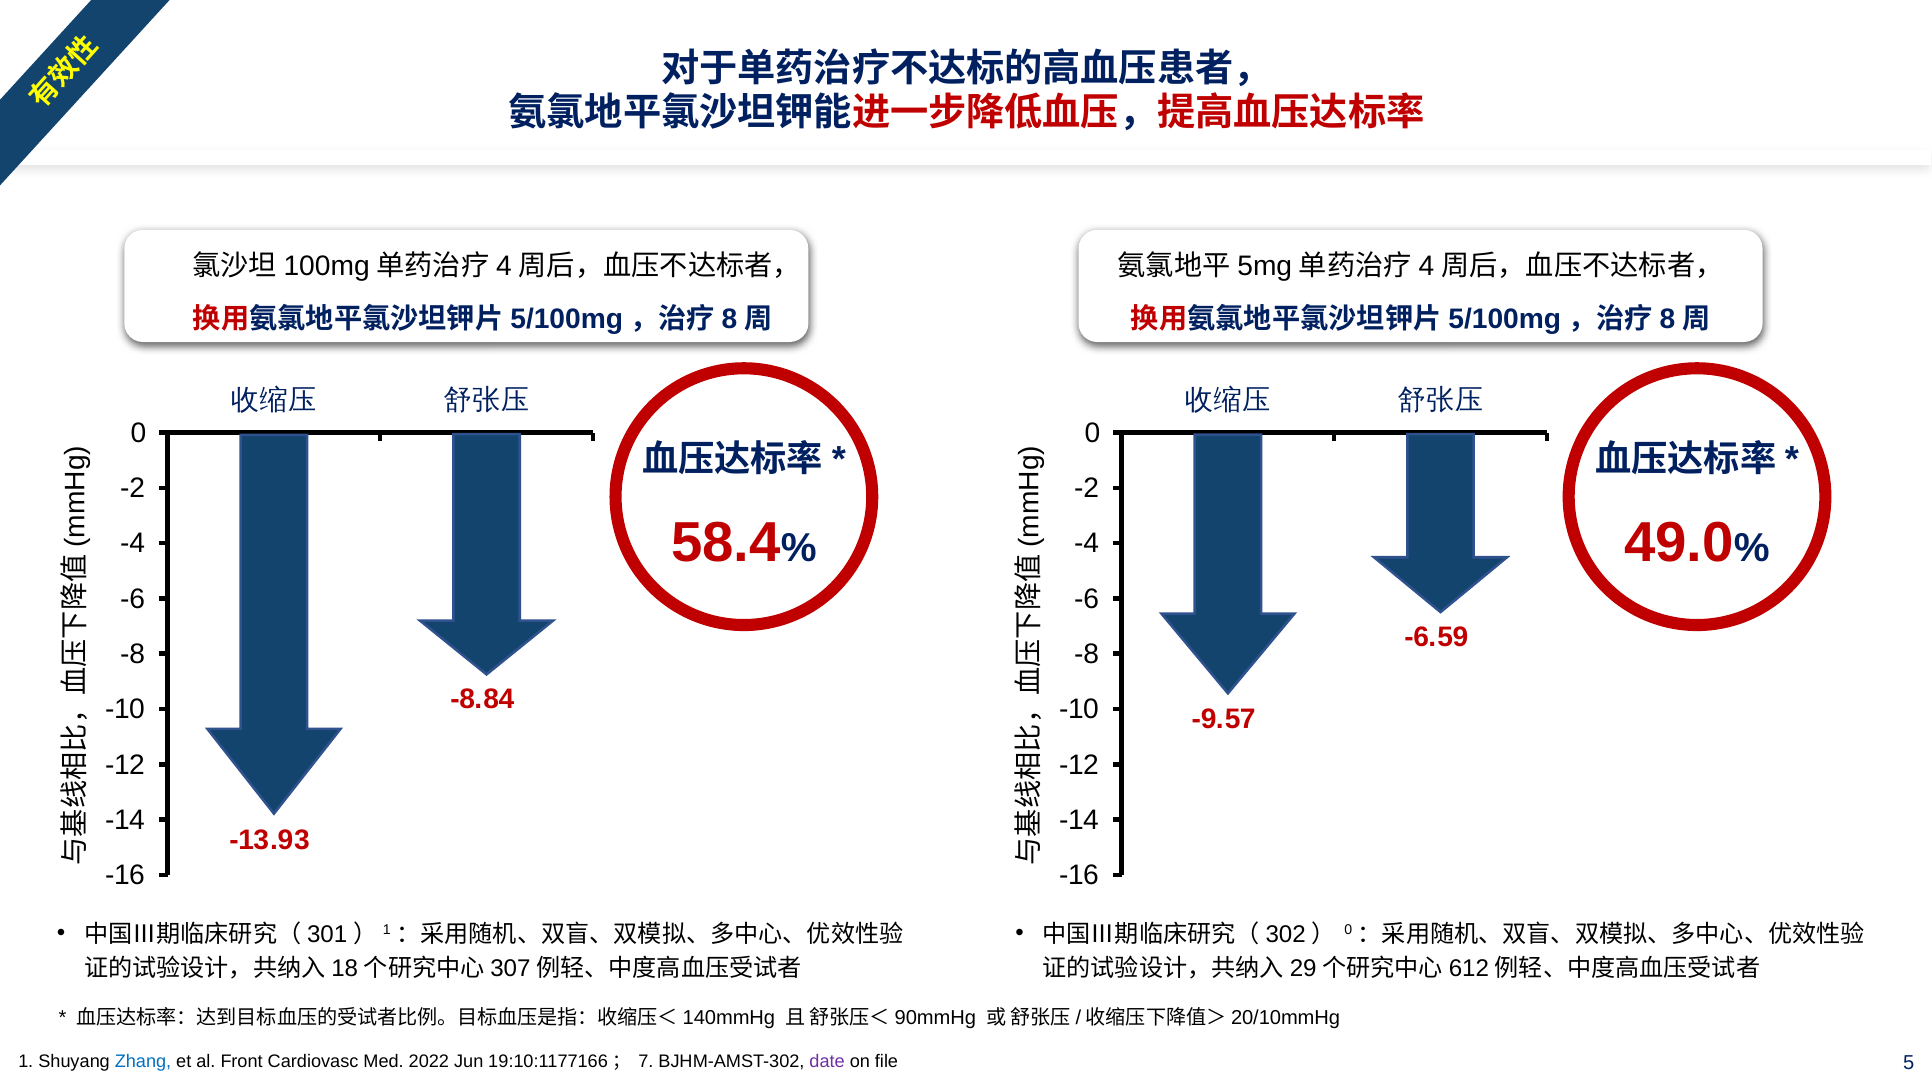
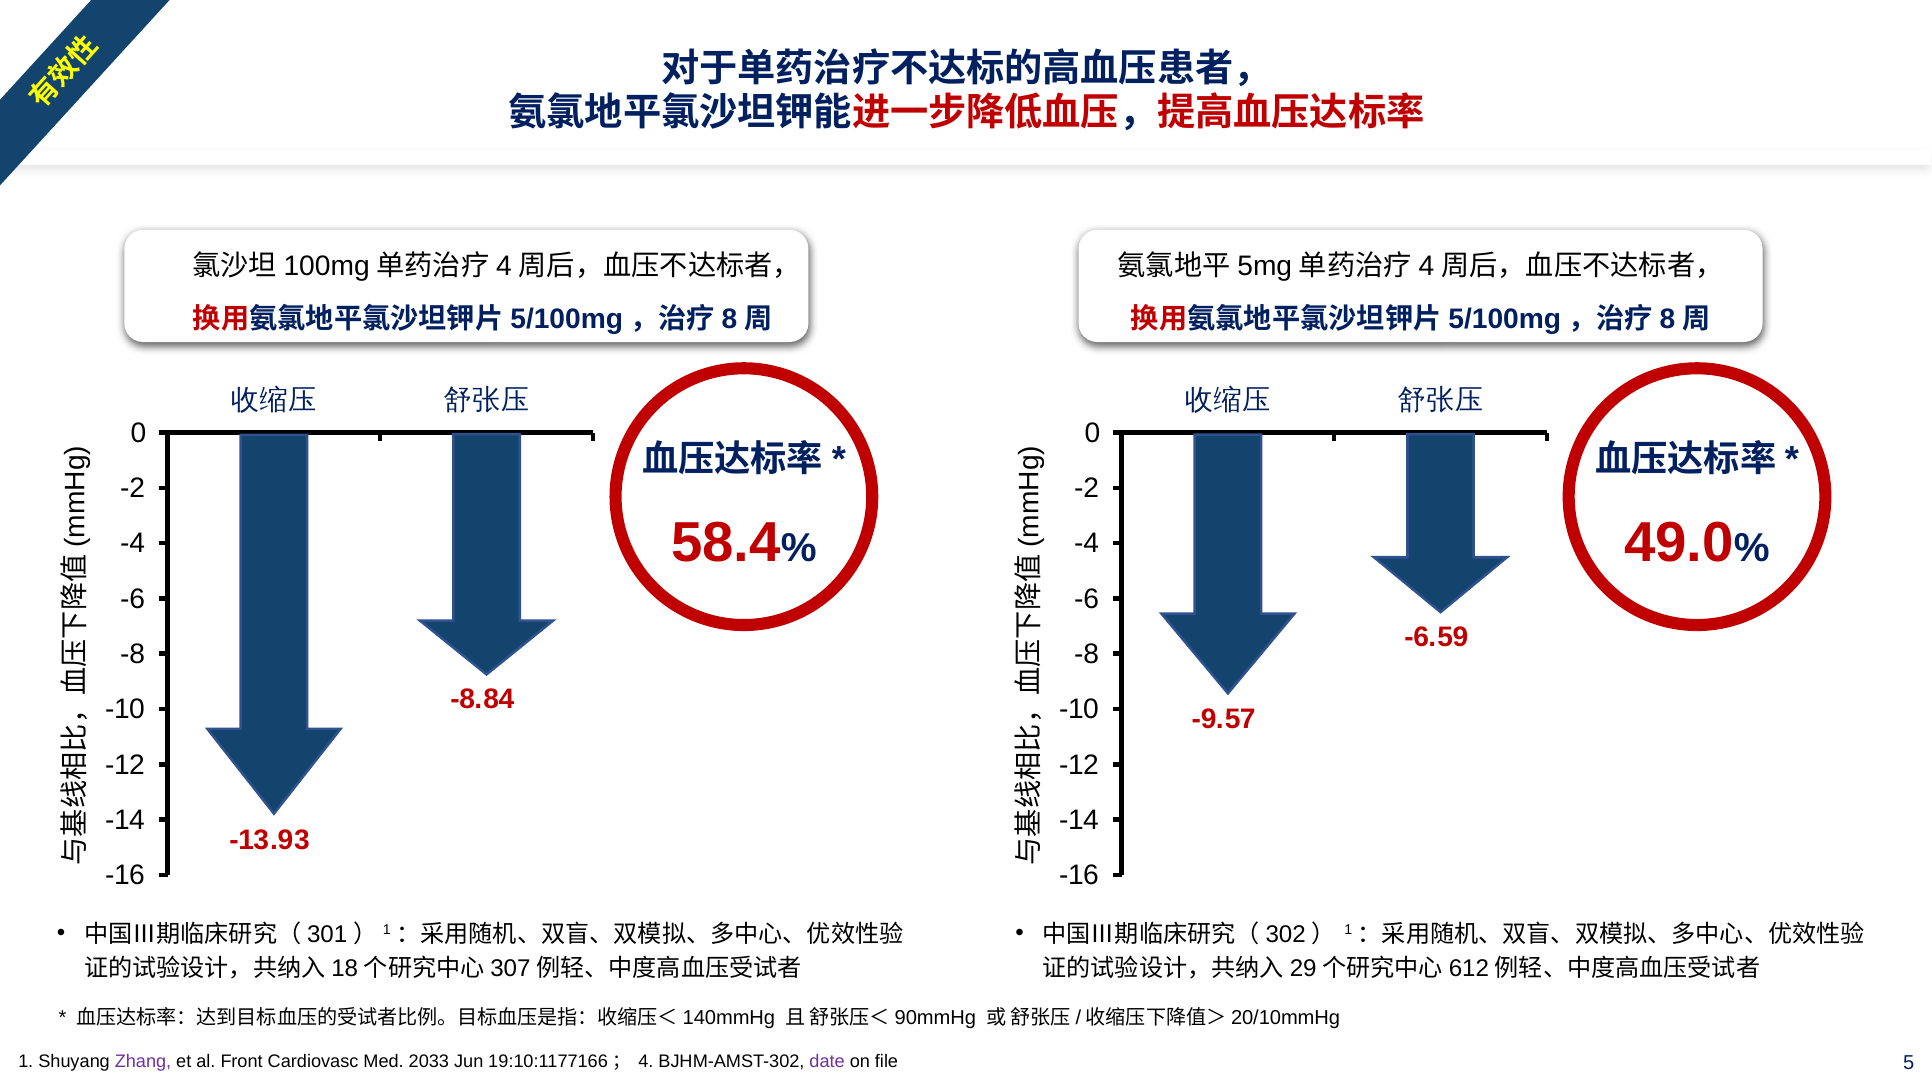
0: 0 -> 1 (1348, 930)
Zhang colour: blue -> purple (143, 1061)
2022: 2022 -> 2033 (429, 1061)
7: 7 -> 4 (646, 1061)
